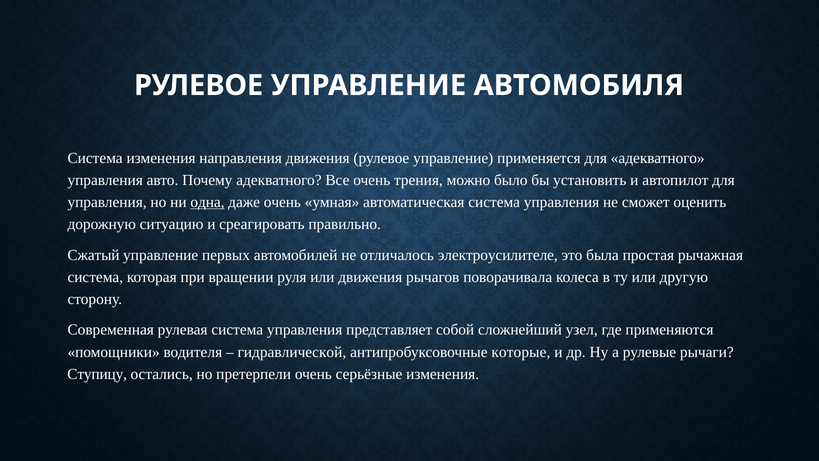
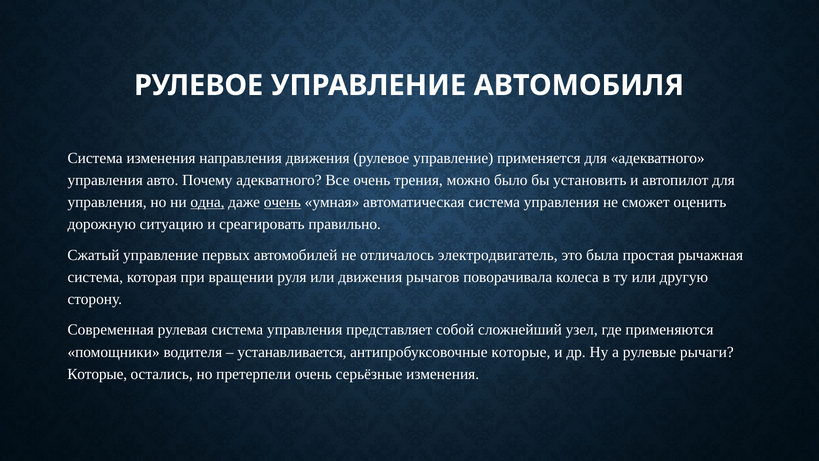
очень underline: none -> present (282, 202)
электроусилителе: электроусилителе -> электродвигатель (498, 255)
гидравлической: гидравлической -> устанавливается (292, 352)
Ступицу: Ступицу -> Которые (97, 374)
